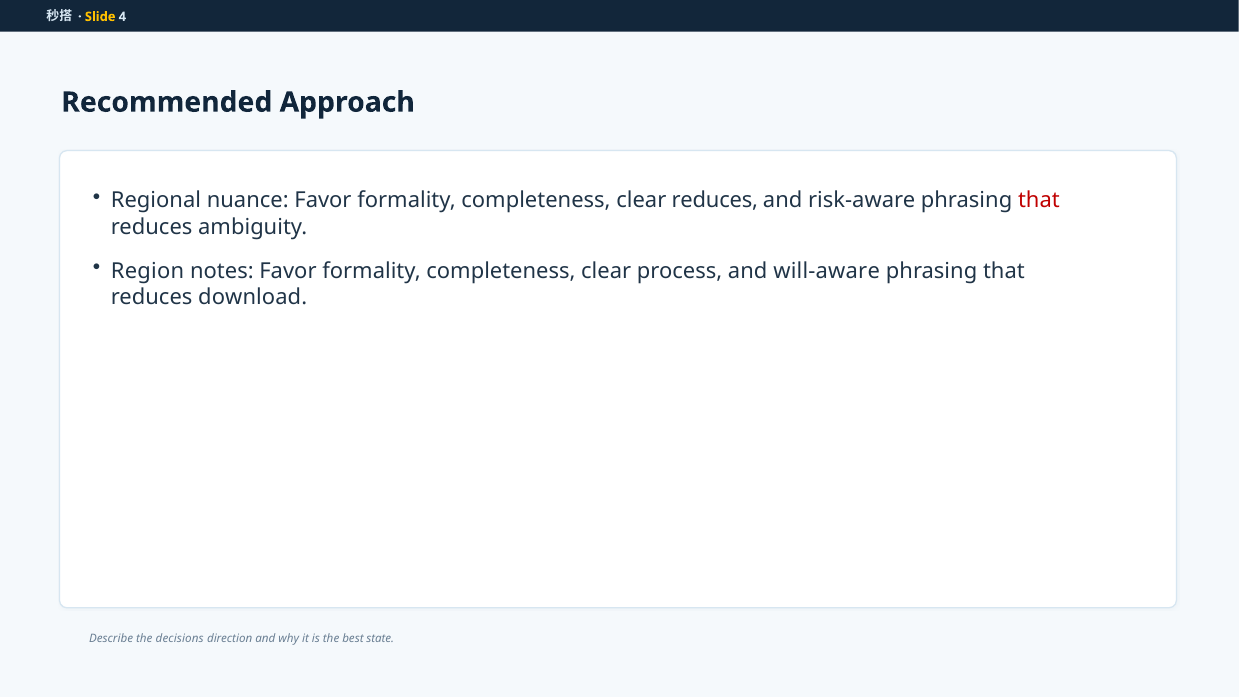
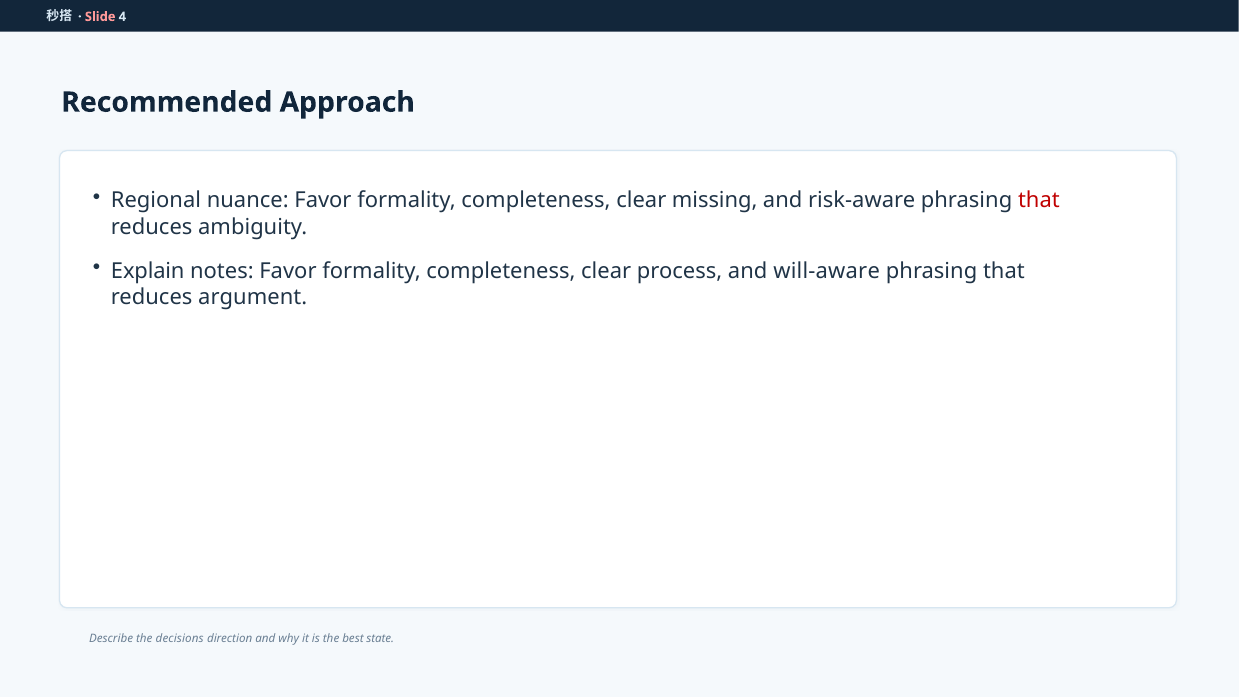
Slide colour: yellow -> pink (100, 17)
clear reduces: reduces -> missing (715, 201)
Region: Region -> Explain (148, 271)
download: download -> argument (253, 298)
